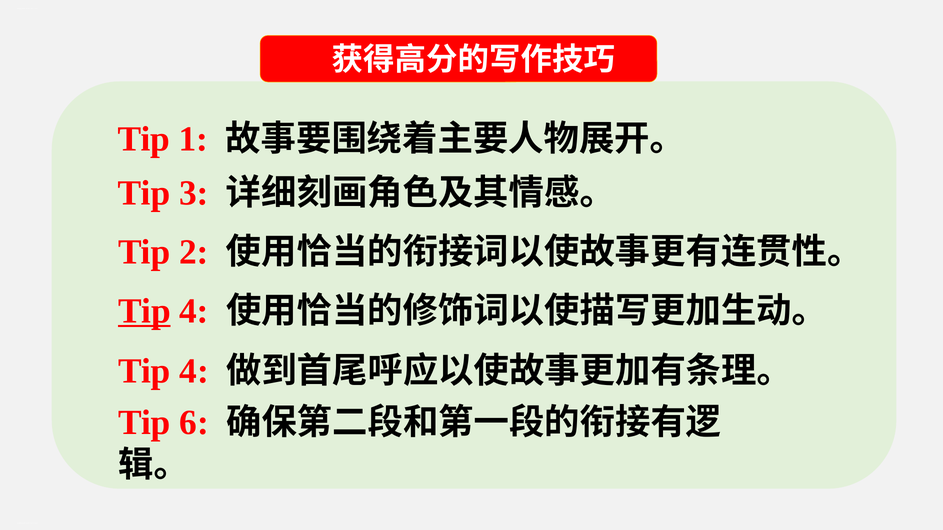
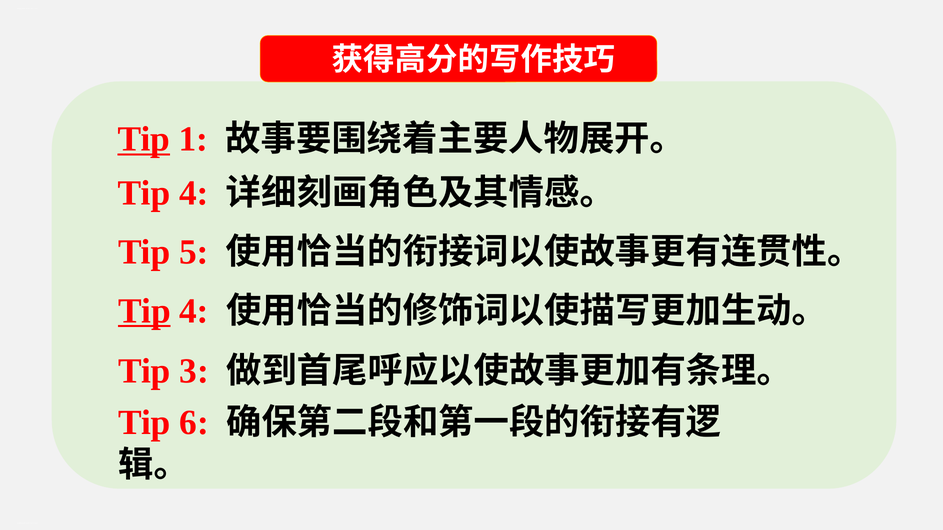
Tip underline: none -> present (144, 139)
3: 3 -> 4 (194, 193)
2: 2 -> 5 (194, 252)
4: 4 -> 3 (194, 371)
